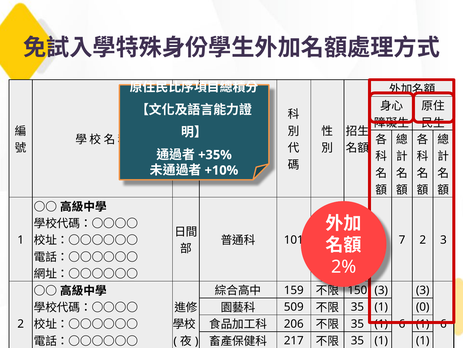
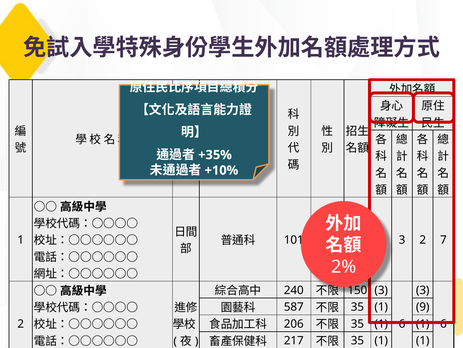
7: 7 -> 3 (402, 239)
2 3: 3 -> 7 (443, 239)
159: 159 -> 240 (294, 290)
509: 509 -> 587 (294, 306)
0: 0 -> 9 (423, 306)
